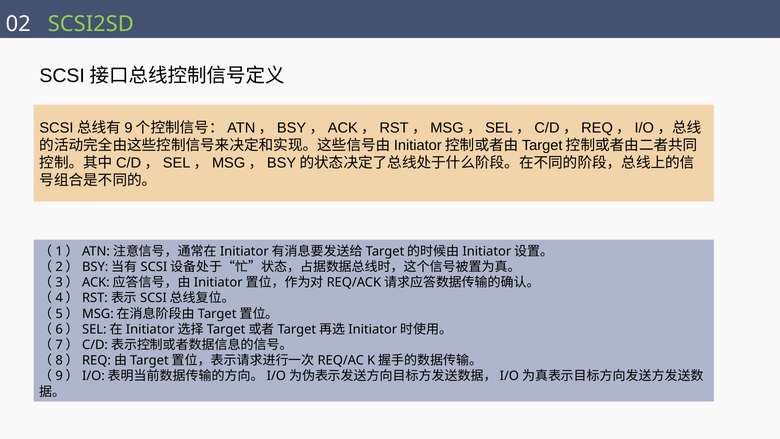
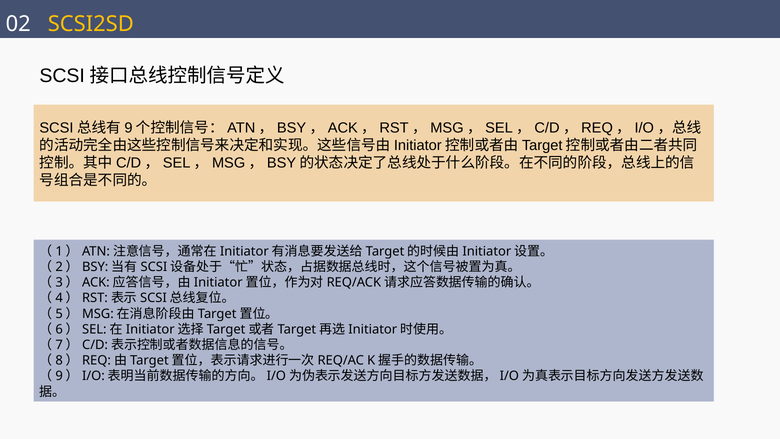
SCSI2SD colour: light green -> yellow (91, 24)
